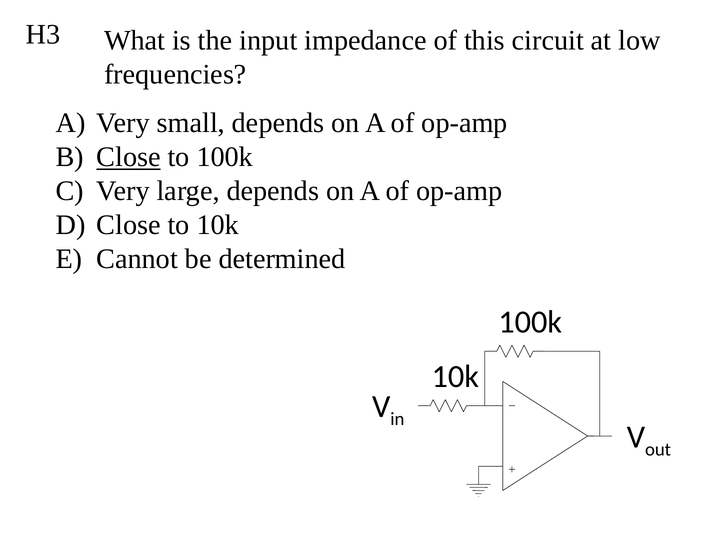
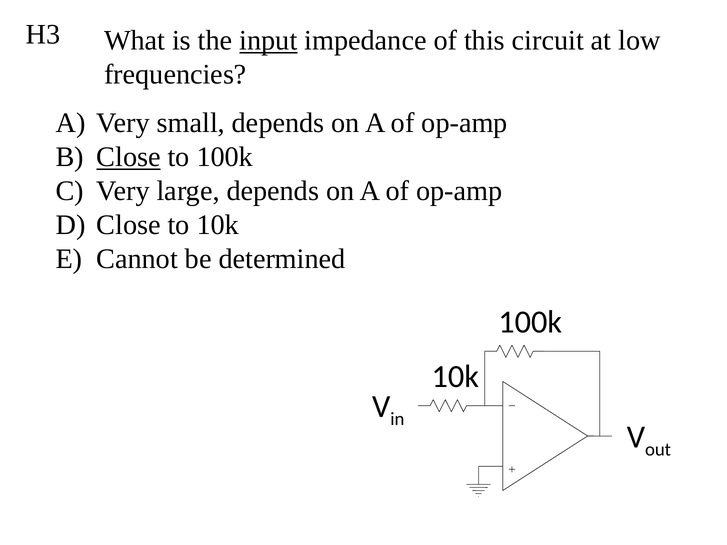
input underline: none -> present (268, 41)
